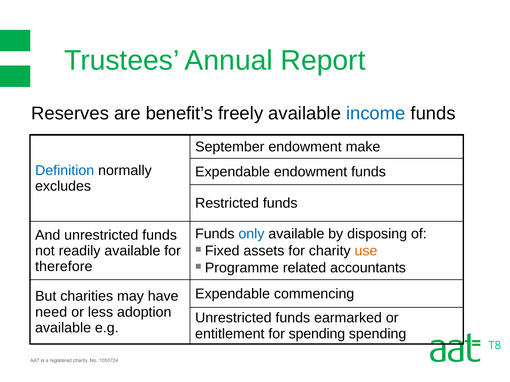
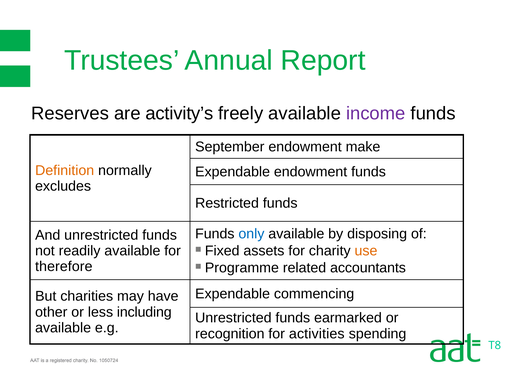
benefit’s: benefit’s -> activity’s (179, 114)
income colour: blue -> purple (376, 114)
Definition colour: blue -> orange (65, 171)
need: need -> other (51, 313)
adoption: adoption -> including (144, 313)
entitlement: entitlement -> recognition (230, 334)
for spending: spending -> activities (317, 334)
